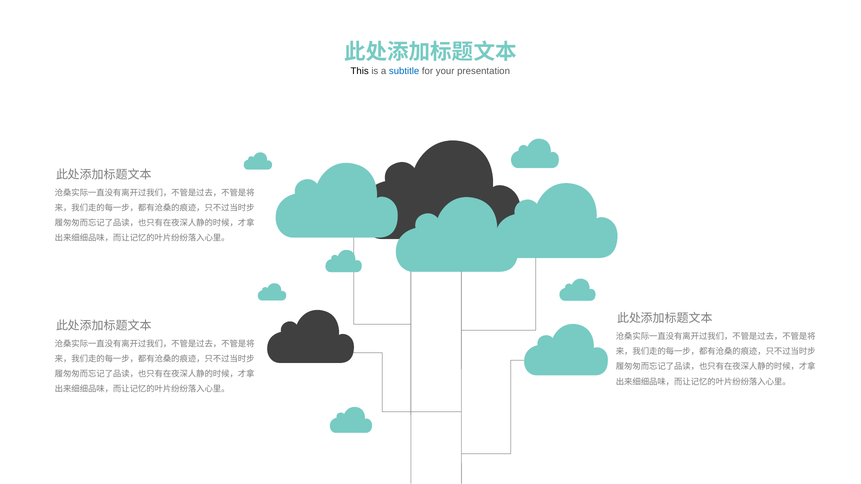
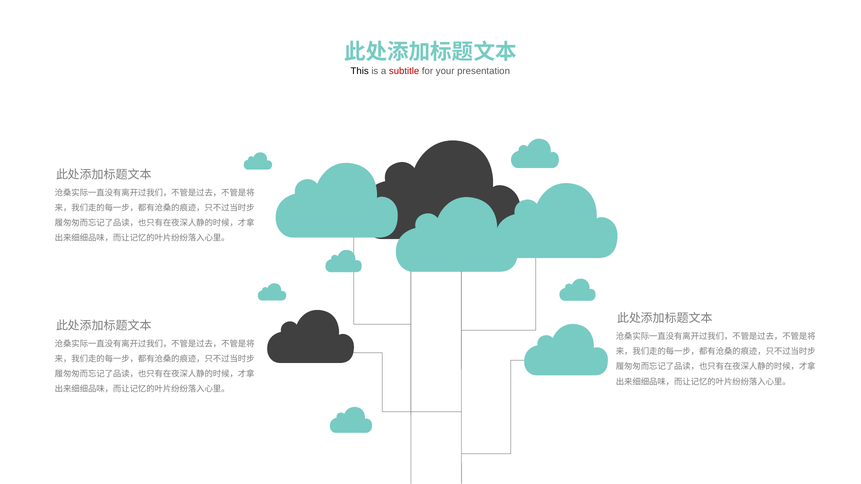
subtitle colour: blue -> red (404, 71)
